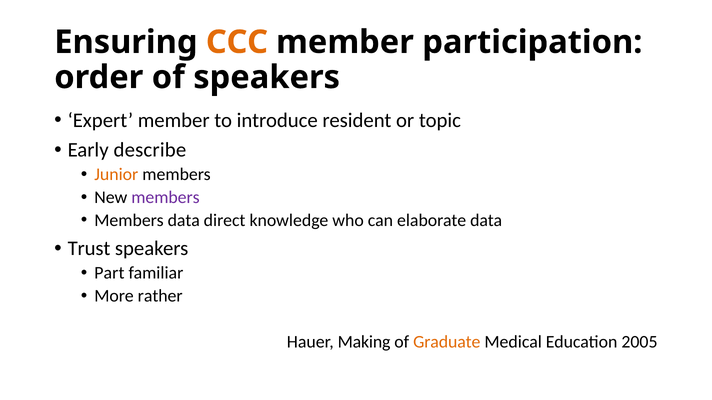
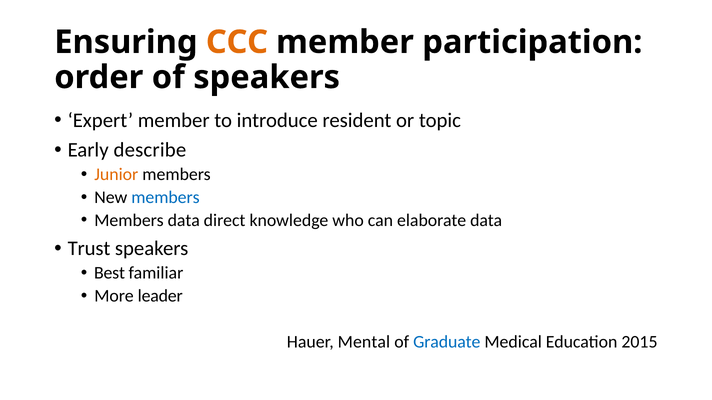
members colour: purple -> blue (165, 198)
Part: Part -> Best (110, 273)
rather: rather -> leader (160, 296)
Making: Making -> Mental (364, 342)
Graduate colour: orange -> blue (447, 342)
2005: 2005 -> 2015 (639, 342)
